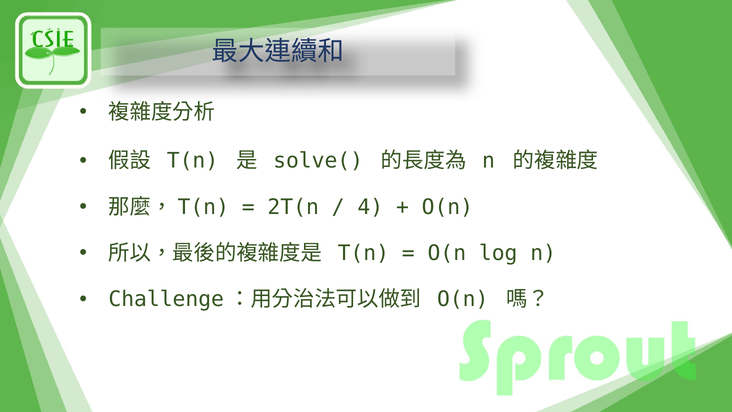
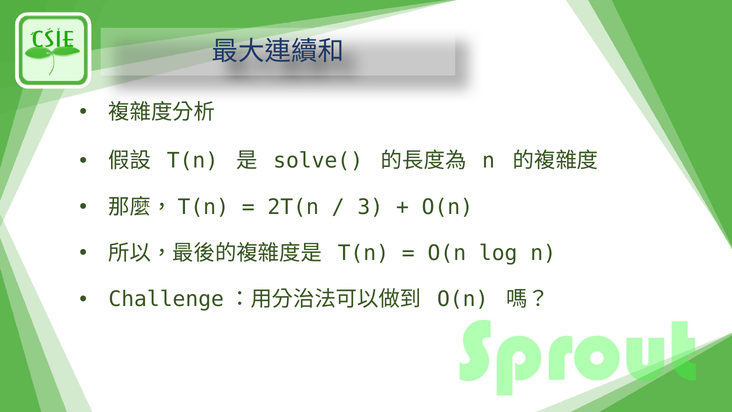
4: 4 -> 3 (370, 207)
